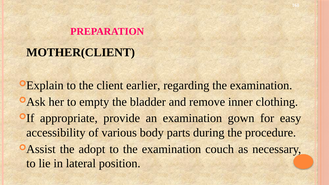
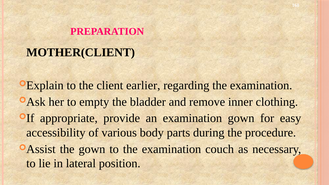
the adopt: adopt -> gown (92, 149)
